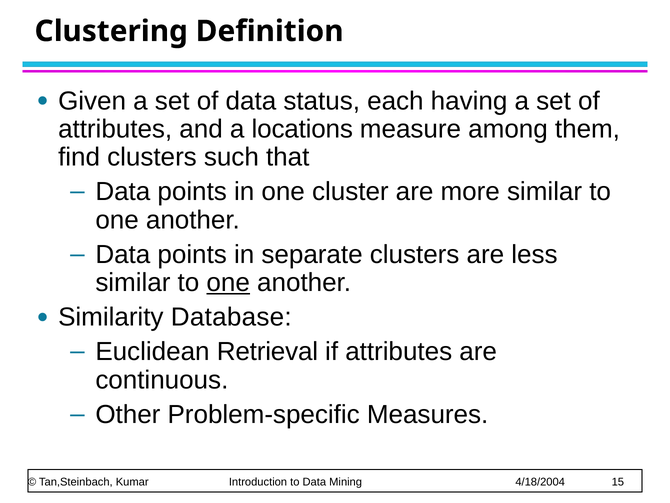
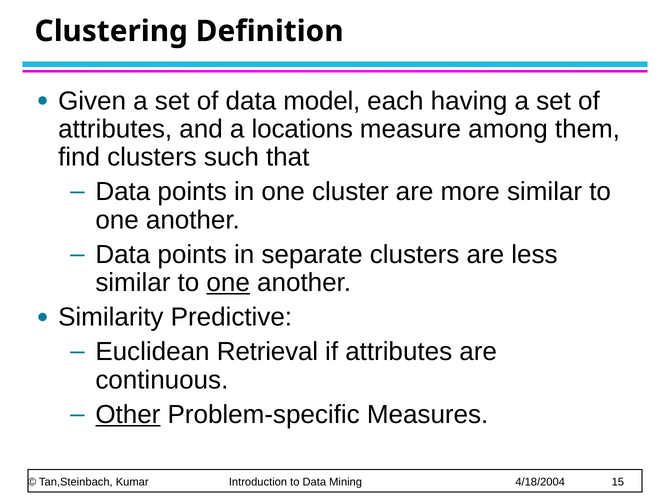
status: status -> model (322, 101)
Database: Database -> Predictive (231, 317)
Other underline: none -> present (128, 414)
